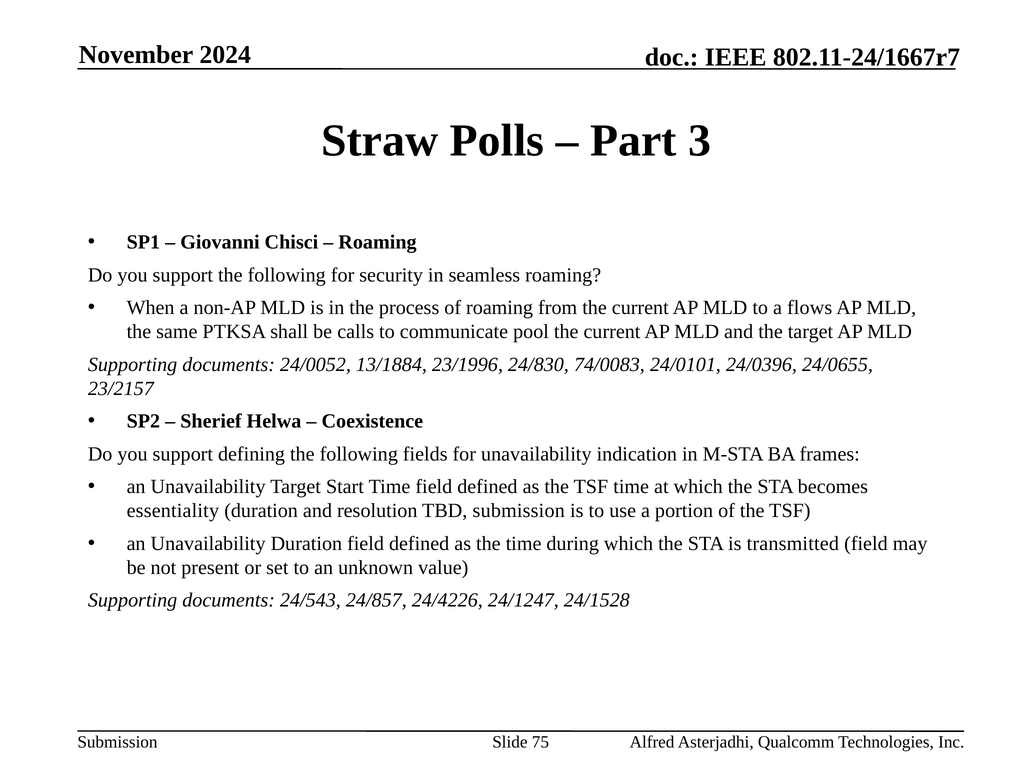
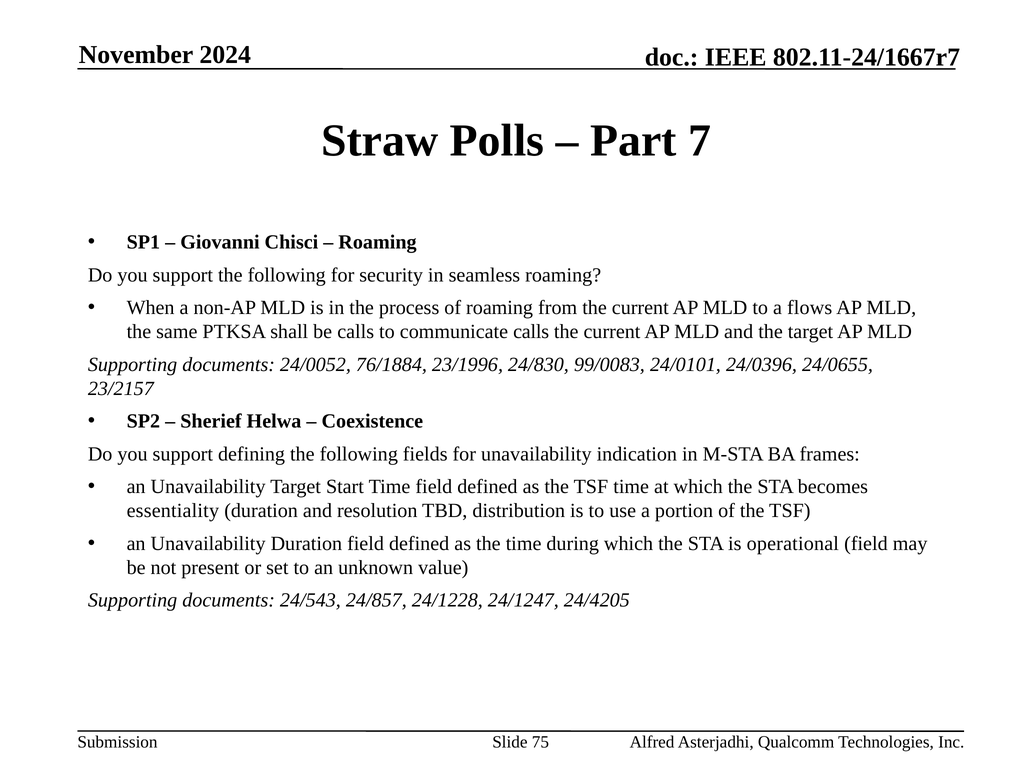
3: 3 -> 7 (700, 141)
communicate pool: pool -> calls (531, 332)
13/1884: 13/1884 -> 76/1884 (391, 365)
74/0083: 74/0083 -> 99/0083 (609, 365)
TBD submission: submission -> distribution (519, 511)
transmitted: transmitted -> operational (793, 544)
24/4226: 24/4226 -> 24/1228 (447, 601)
24/1528: 24/1528 -> 24/4205 (597, 601)
